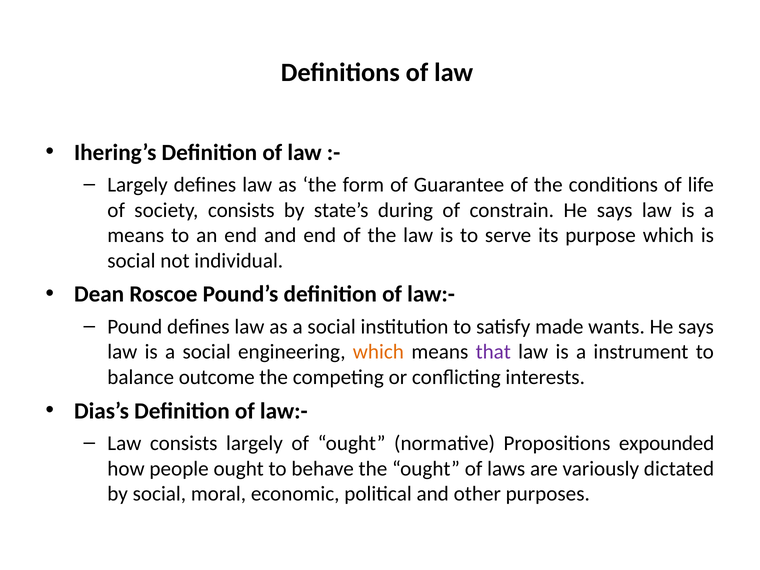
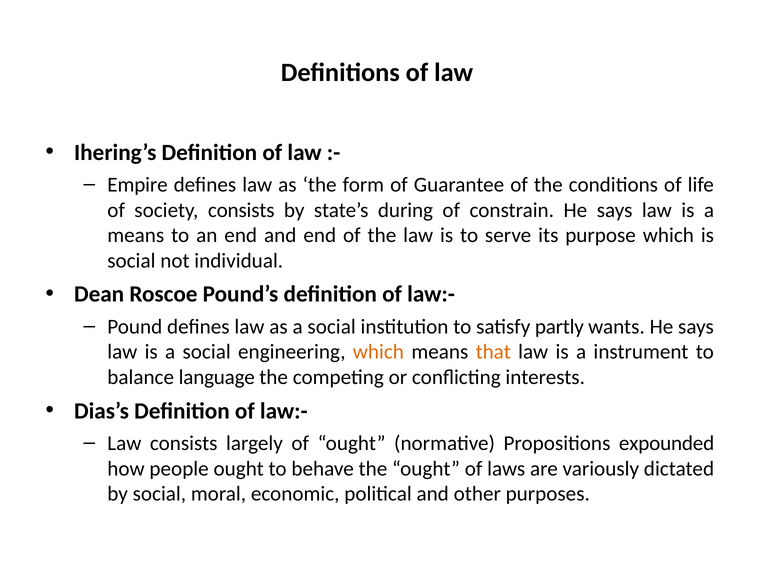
Largely: Largely -> Empire (138, 185)
made: made -> partly (559, 327)
that colour: purple -> orange (493, 352)
outcome: outcome -> language (217, 377)
